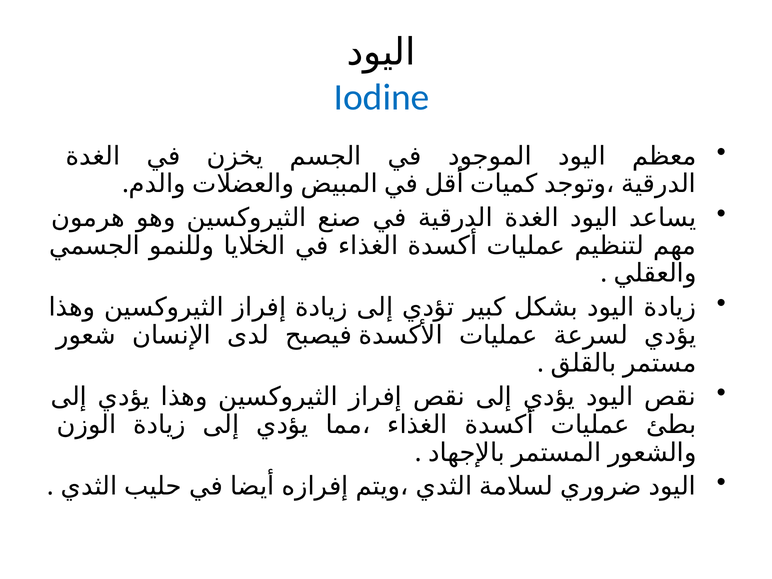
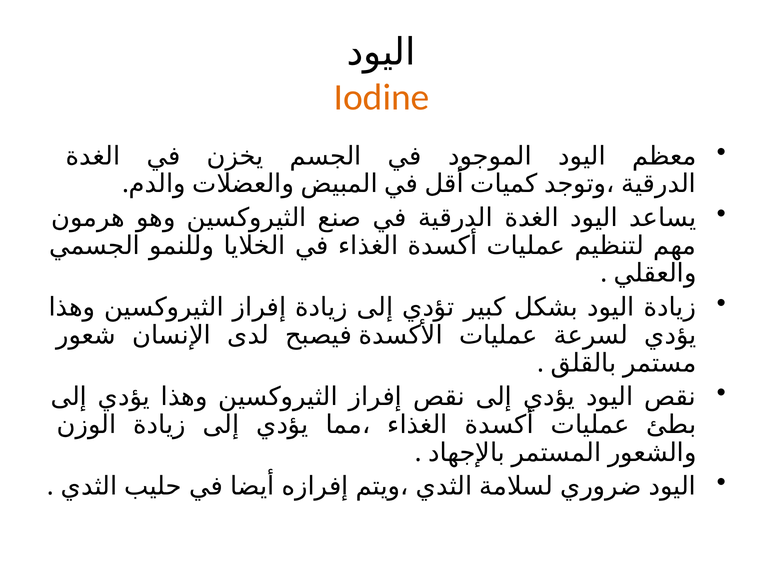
Iodine colour: blue -> orange (382, 97)
